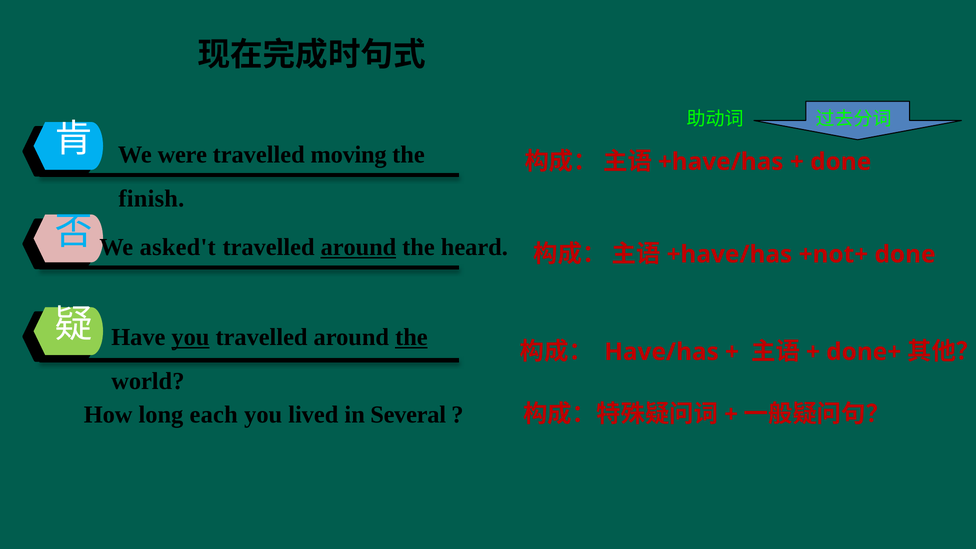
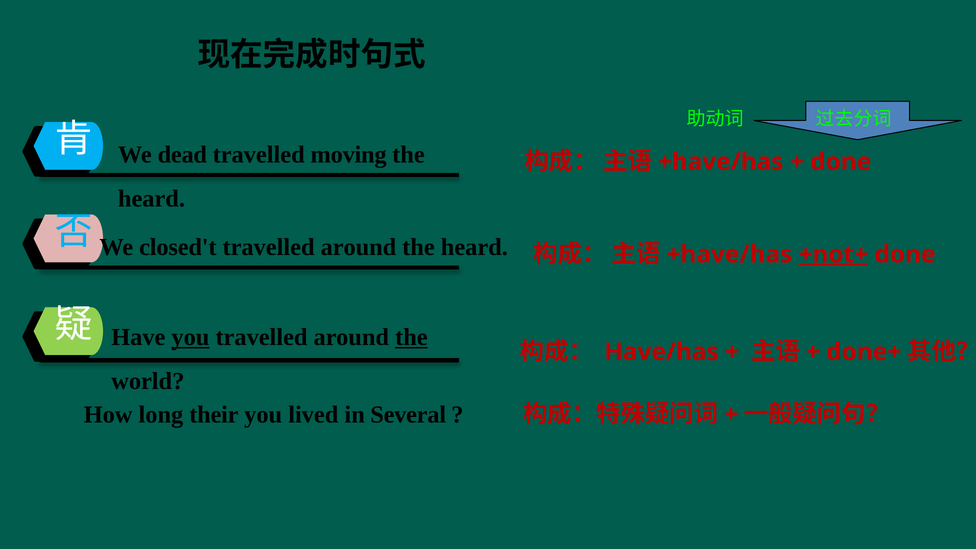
were: were -> dead (182, 155)
finish: finish -> heard (151, 199)
asked't: asked't -> closed't (178, 247)
around underline: present -> none (358, 247)
+not+ underline: none -> present (833, 254)
each: each -> their (214, 415)
